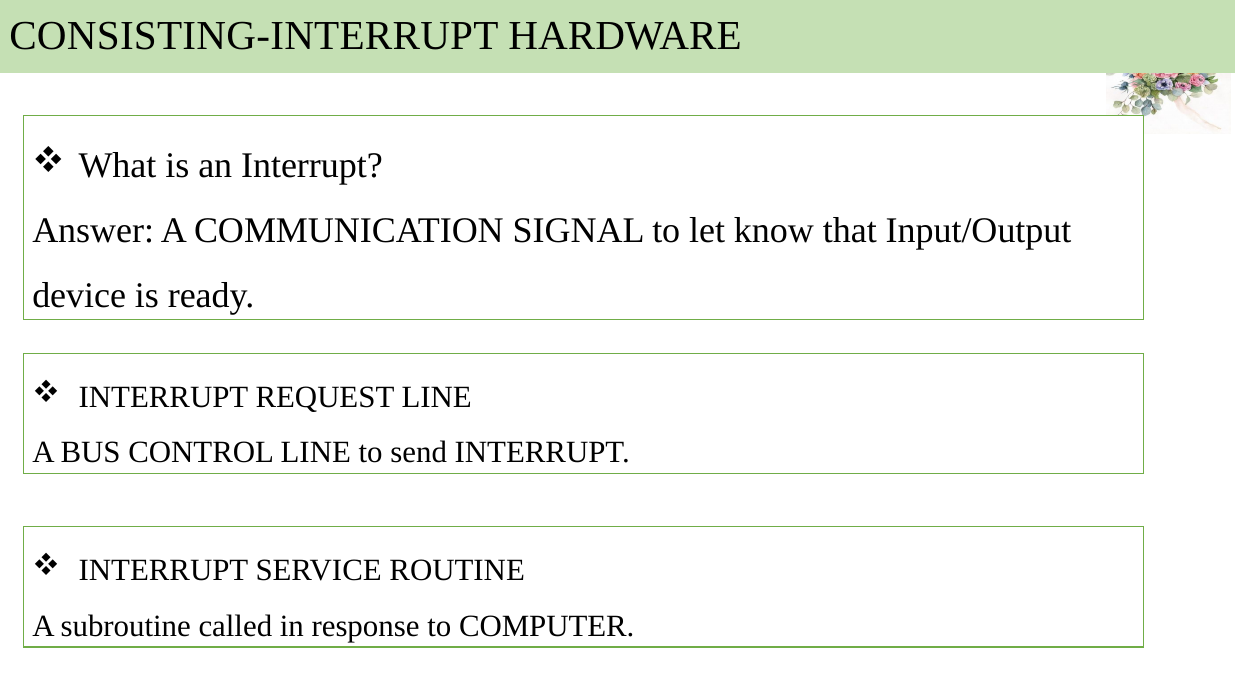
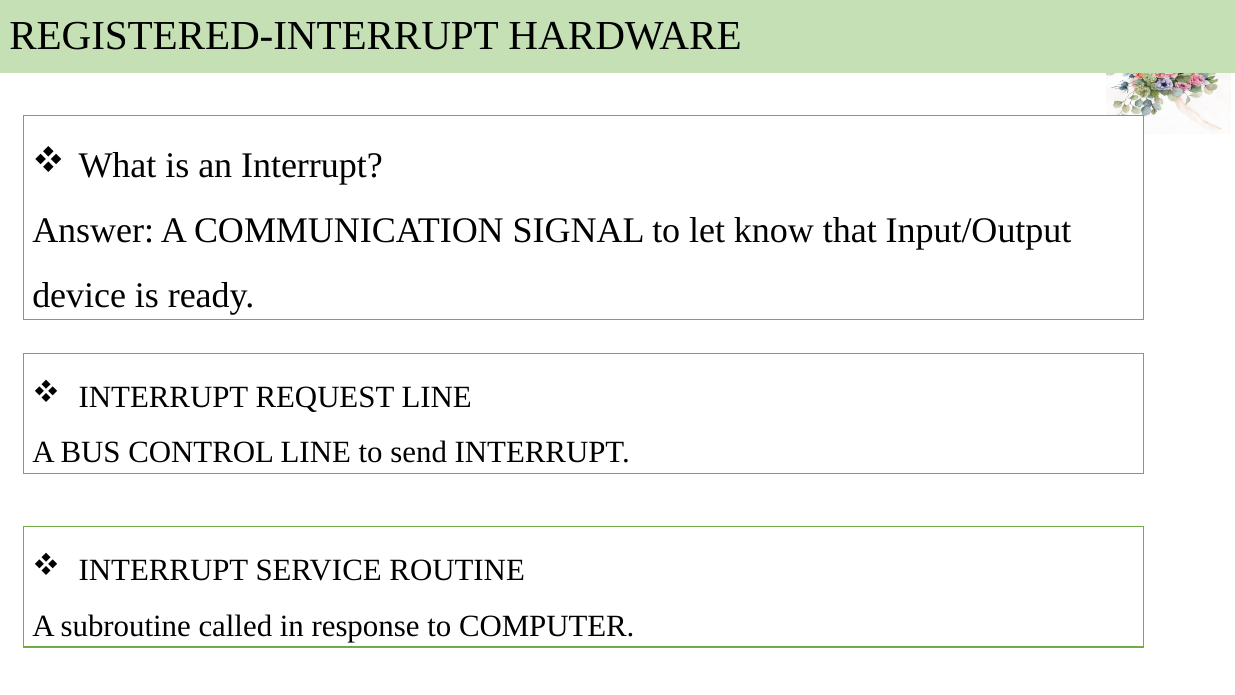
CONSISTING-INTERRUPT: CONSISTING-INTERRUPT -> REGISTERED-INTERRUPT (254, 36)
